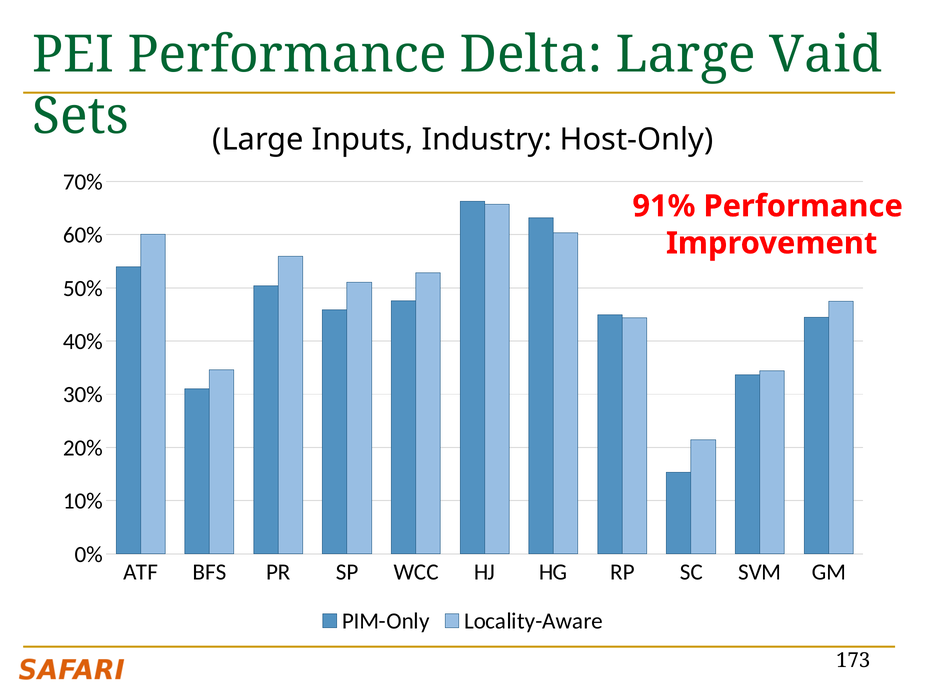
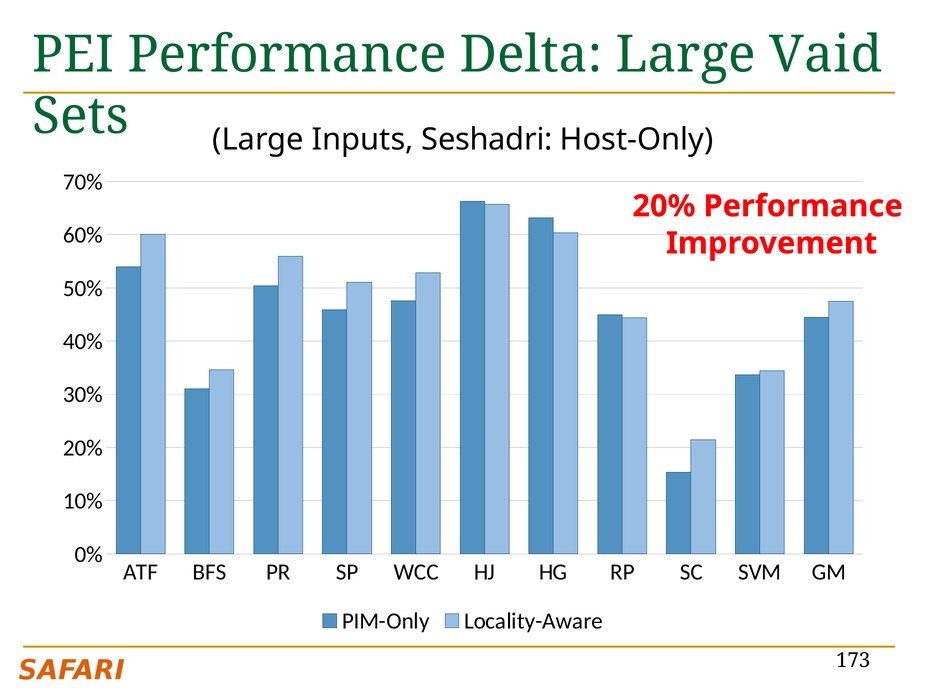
Industry: Industry -> Seshadri (487, 139)
91%: 91% -> 20% (664, 206)
